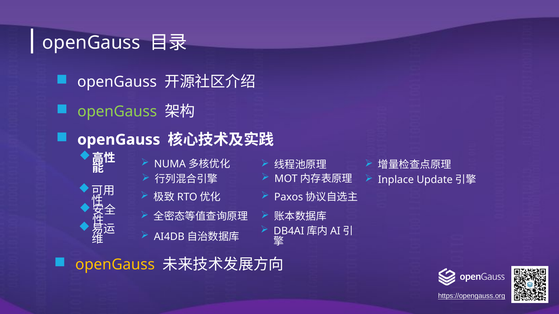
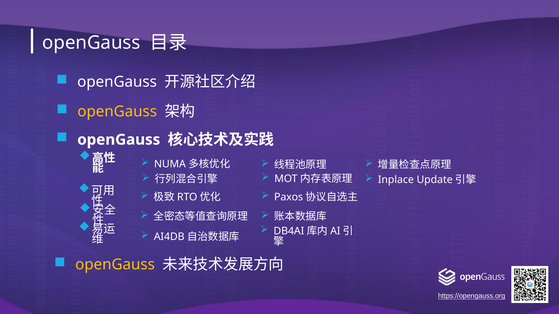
openGauss colour: light green -> yellow (117, 112)
